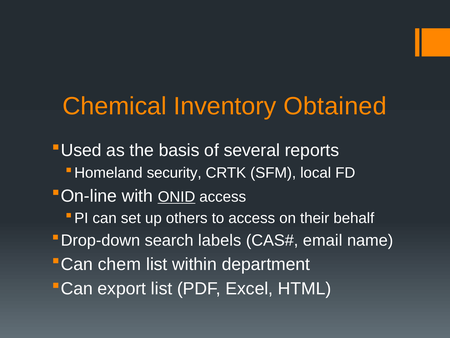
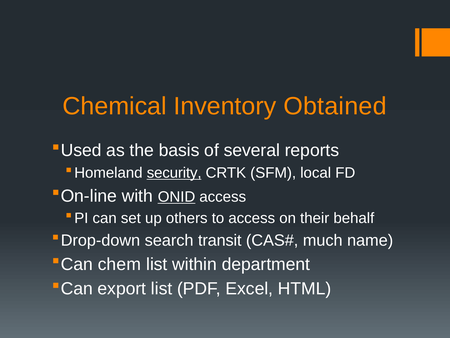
security underline: none -> present (174, 173)
labels: labels -> transit (220, 240)
email: email -> much (323, 240)
